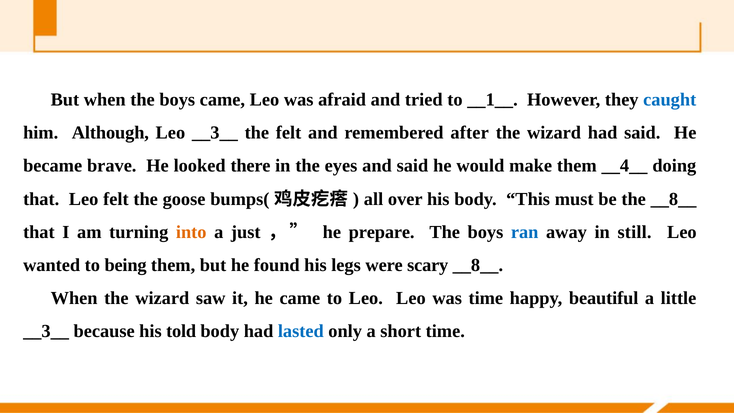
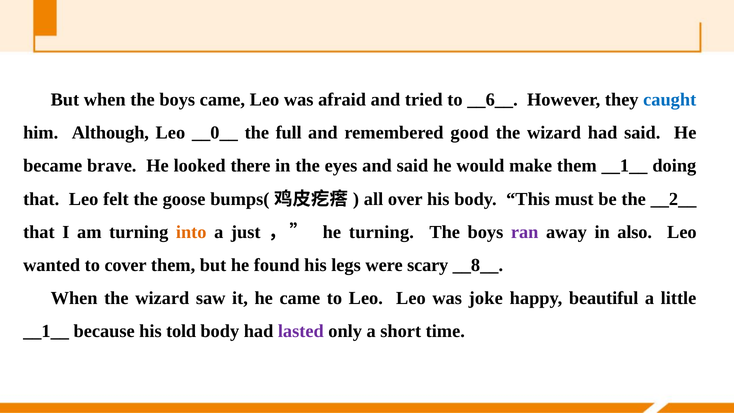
__1__: __1__ -> __6__ (493, 100)
Leo __3__: __3__ -> __0__ (215, 133)
the felt: felt -> full (289, 133)
after: after -> good (470, 133)
them __4__: __4__ -> __1__ (625, 166)
the __8__: __8__ -> __2__ (674, 199)
he prepare: prepare -> turning (381, 232)
ran colour: blue -> purple (525, 232)
still: still -> also (635, 232)
being: being -> cover (126, 265)
was time: time -> joke (486, 298)
__3__: __3__ -> __1__ (46, 331)
lasted colour: blue -> purple (301, 331)
